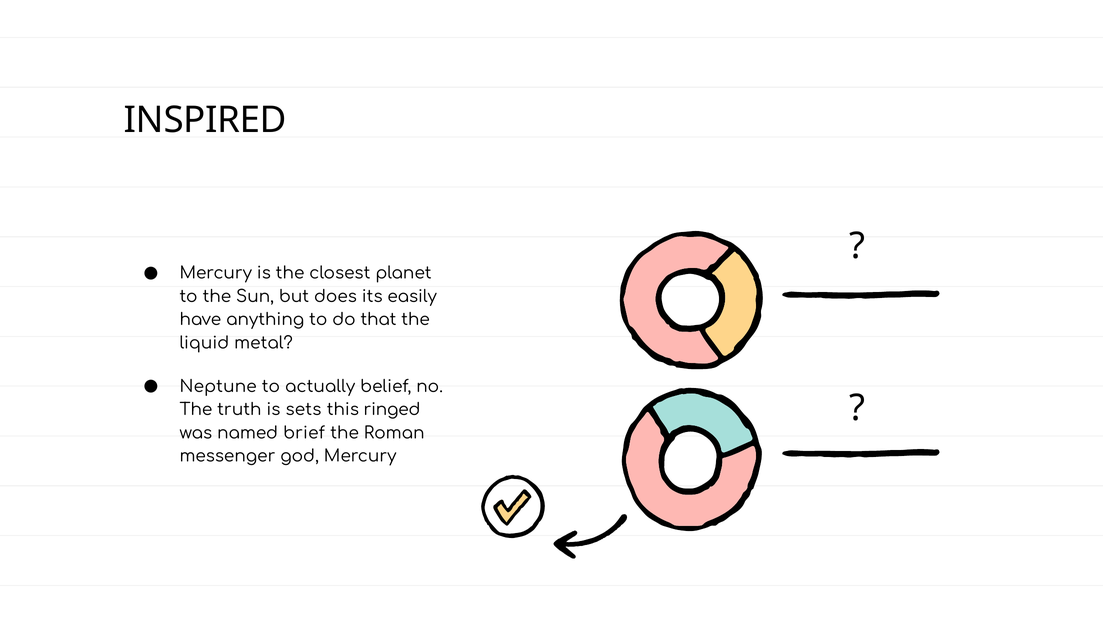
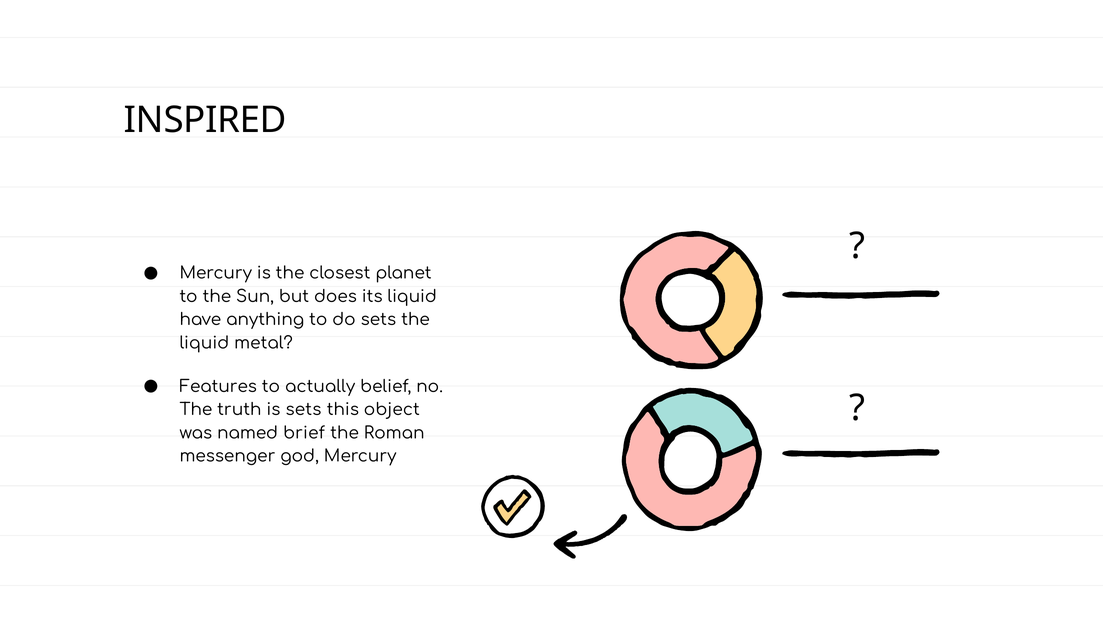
its easily: easily -> liquid (412, 296)
do that: that -> sets (378, 320)
Neptune: Neptune -> Features (218, 386)
ringed: ringed -> object (392, 410)
